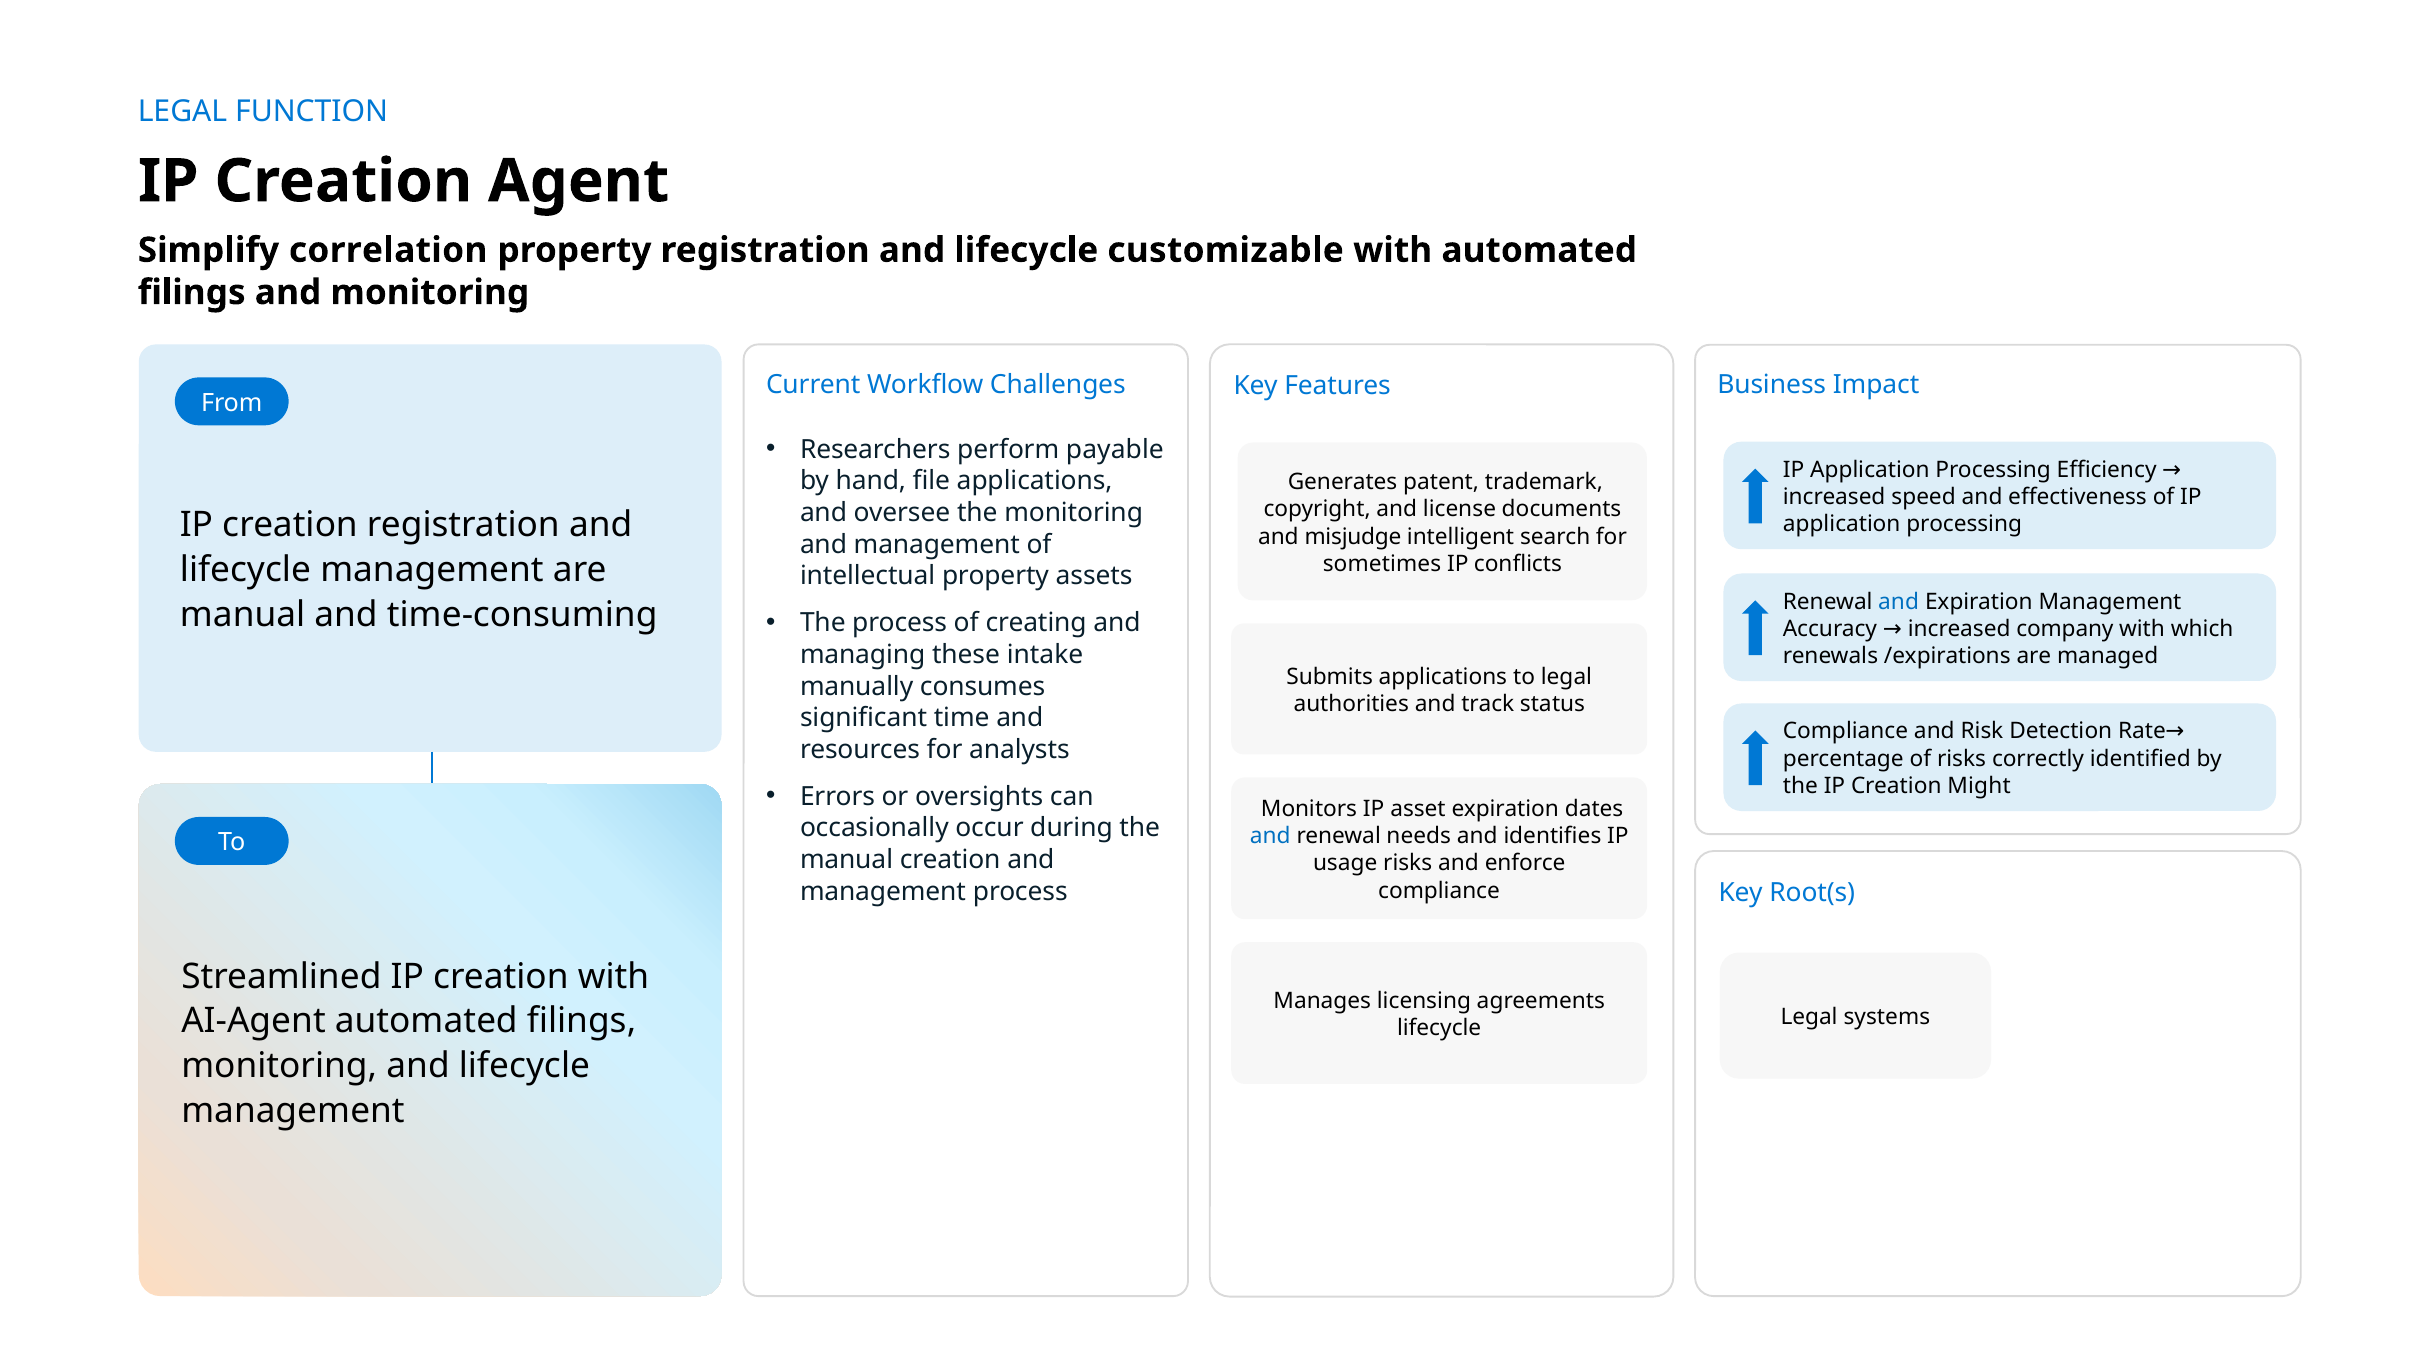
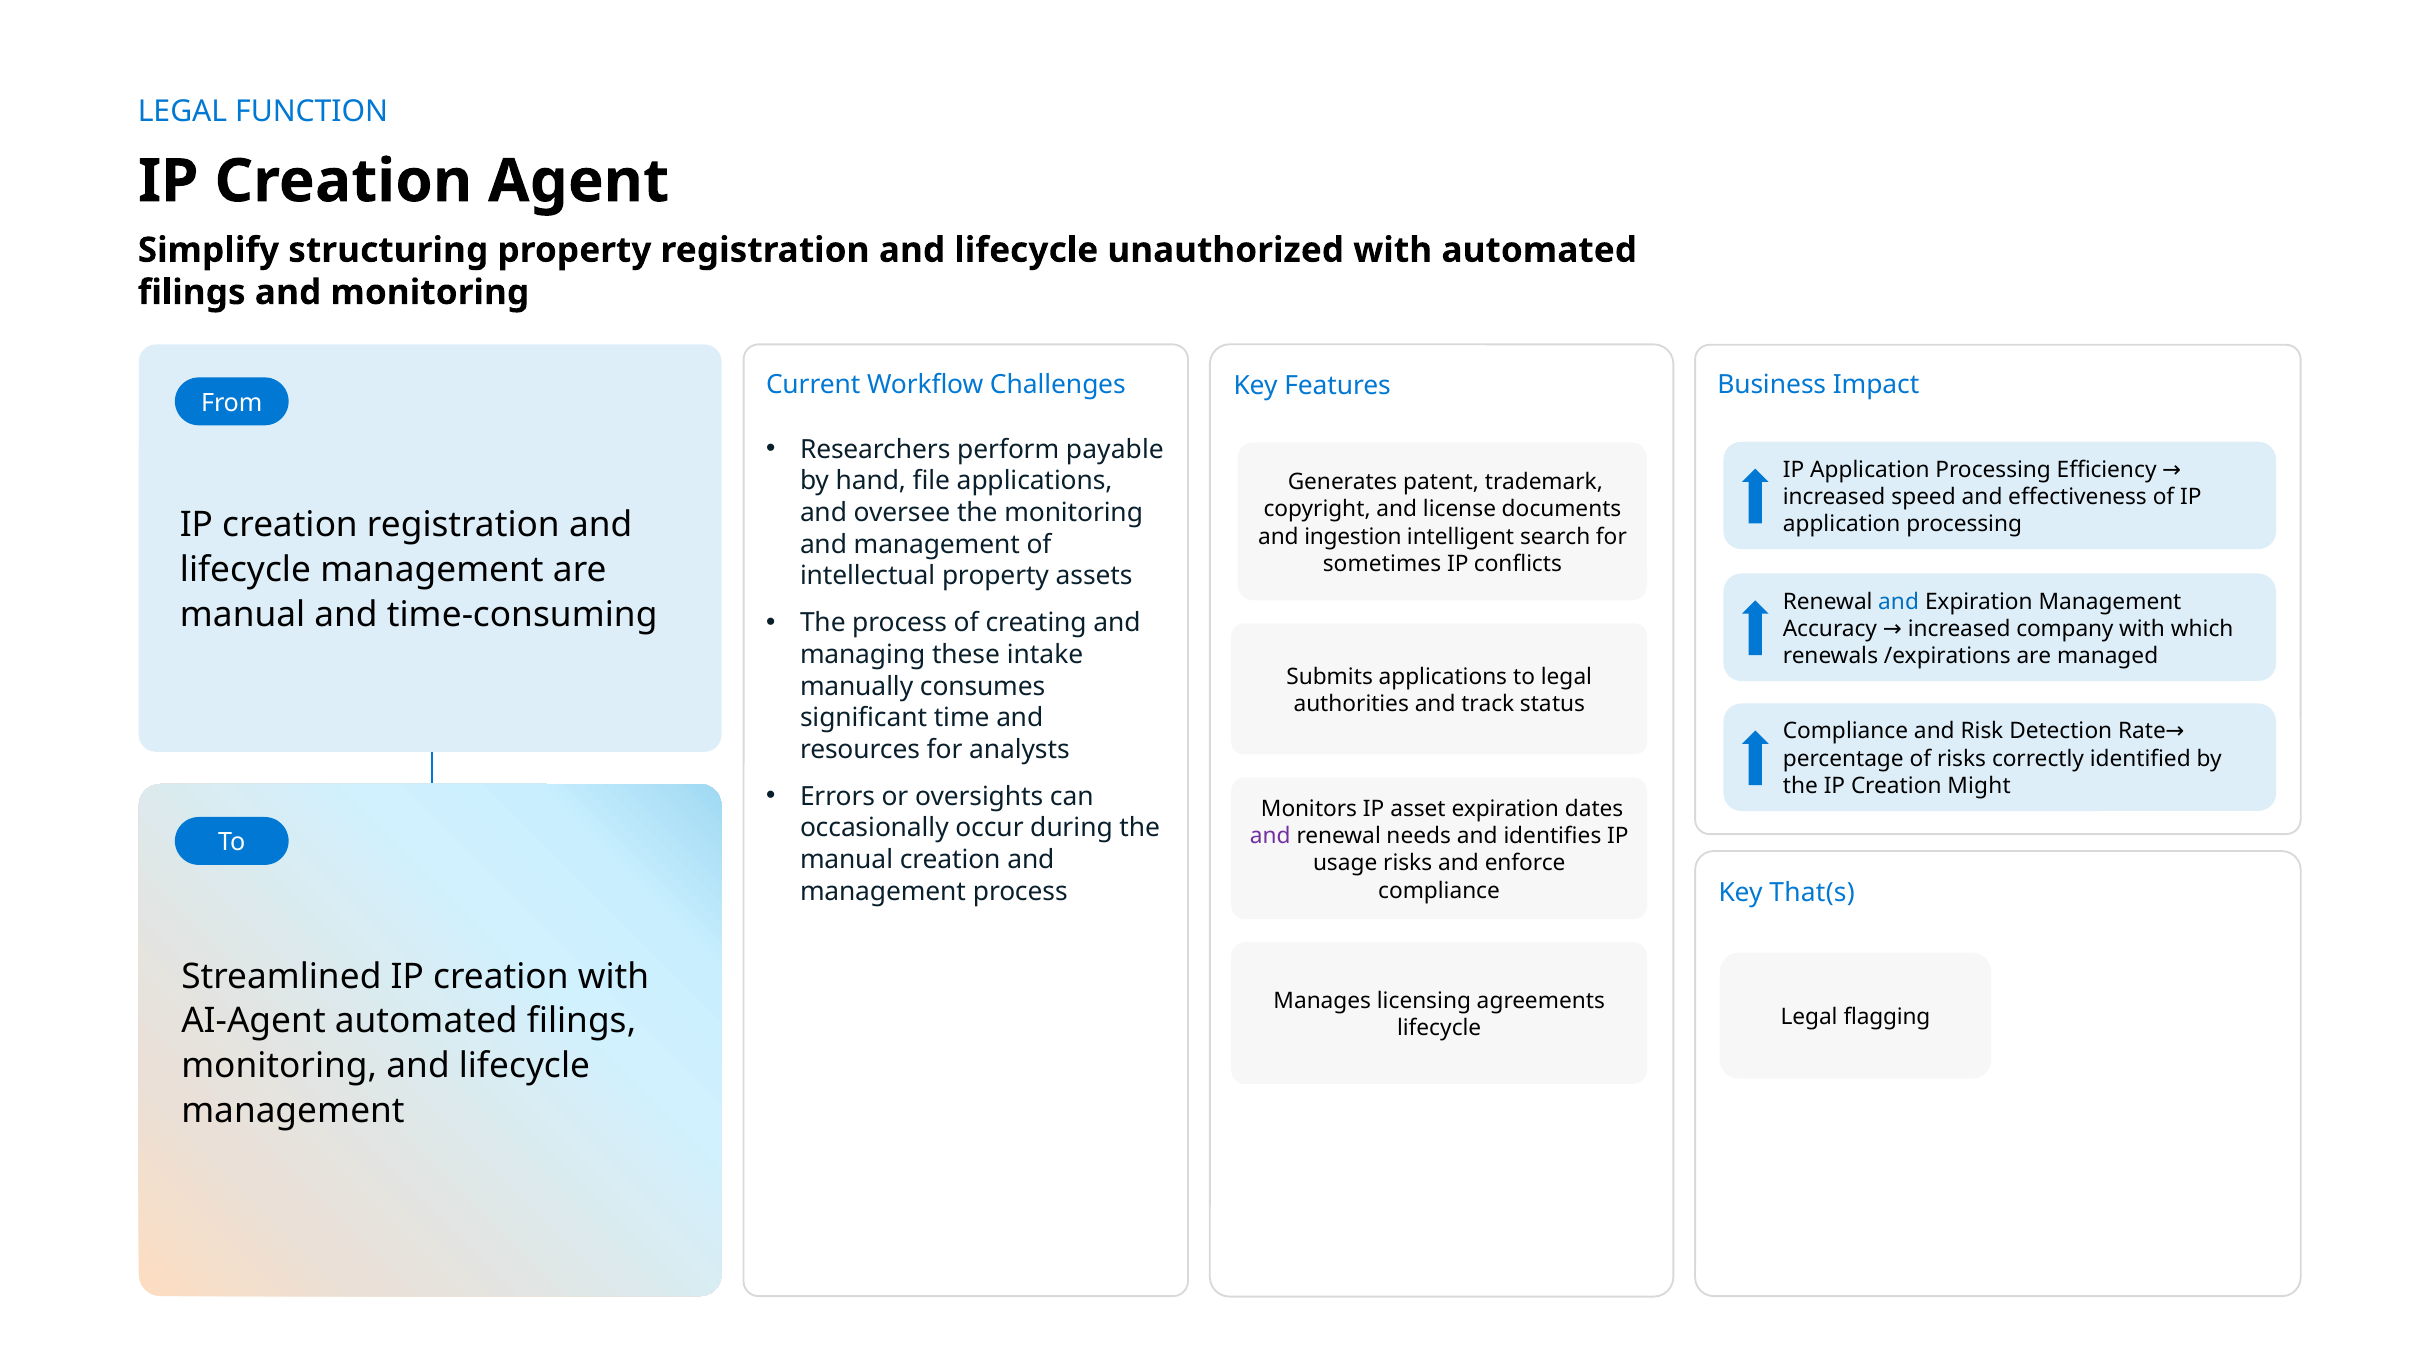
correlation: correlation -> structuring (388, 250)
customizable: customizable -> unauthorized (1226, 250)
misjudge: misjudge -> ingestion (1353, 536)
and colour: blue -> purple (1270, 836)
Root(s: Root(s -> That(s (1812, 892)
systems: systems -> flagging (1887, 1017)
